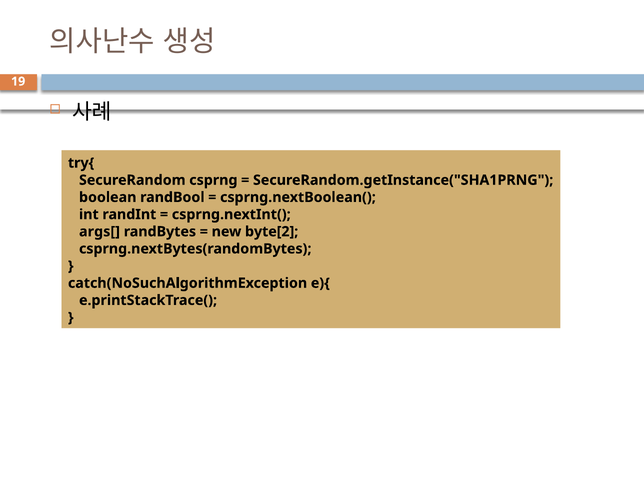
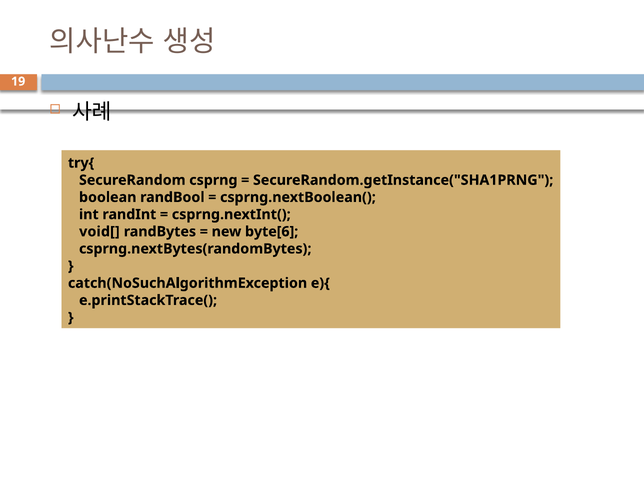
args[: args[ -> void[ (99, 232)
byte[2: byte[2 -> byte[6 (272, 232)
